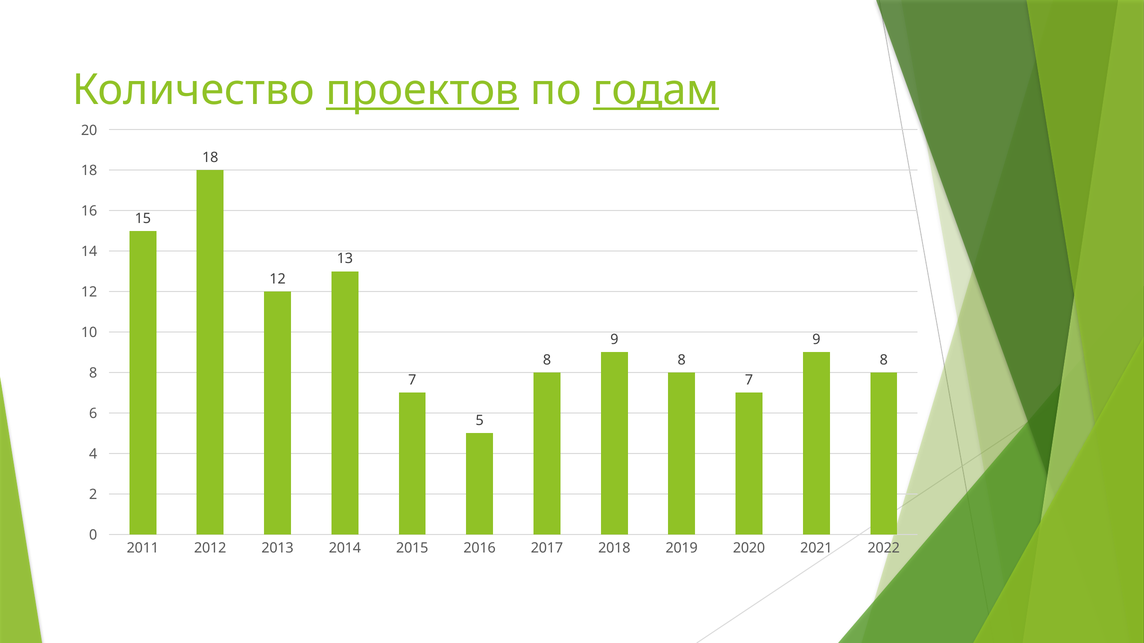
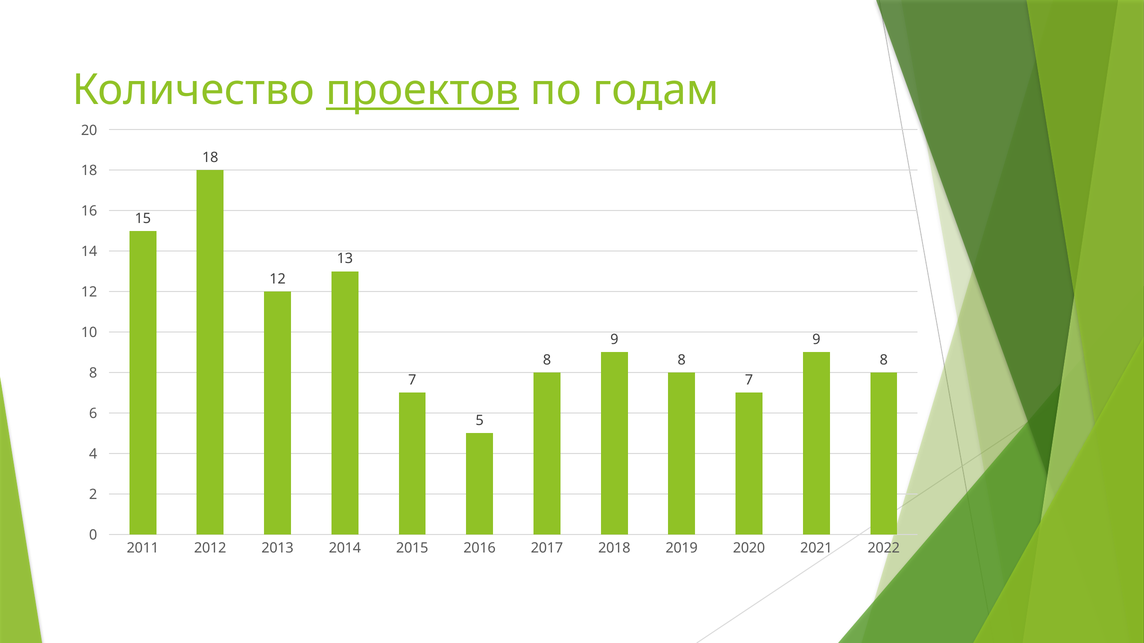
годам underline: present -> none (656, 90)
